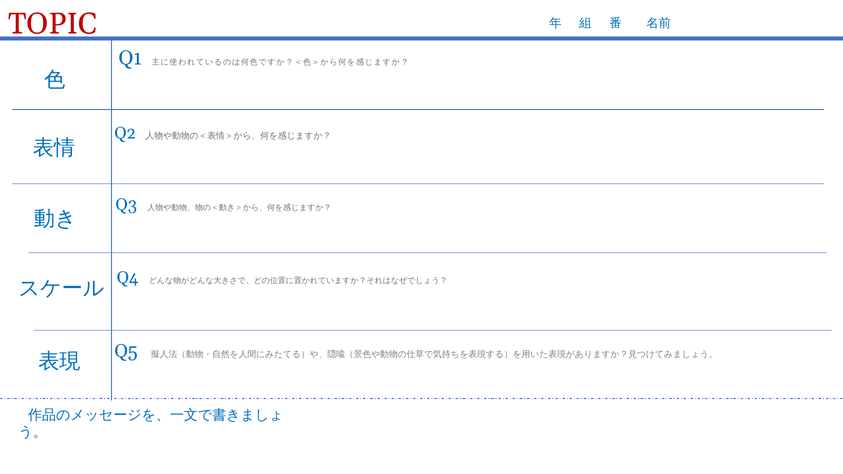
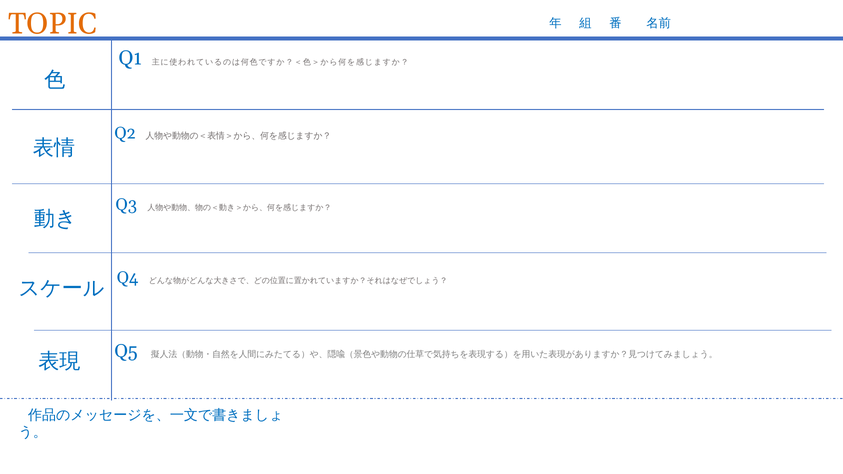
TOPIC colour: red -> orange (53, 24)
